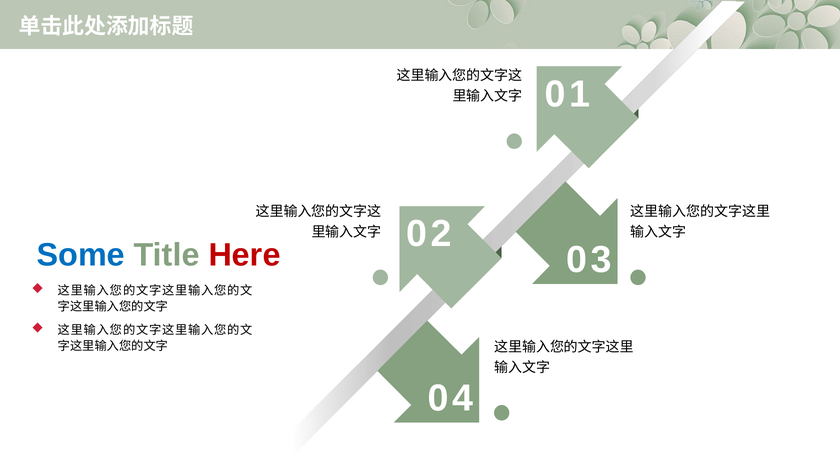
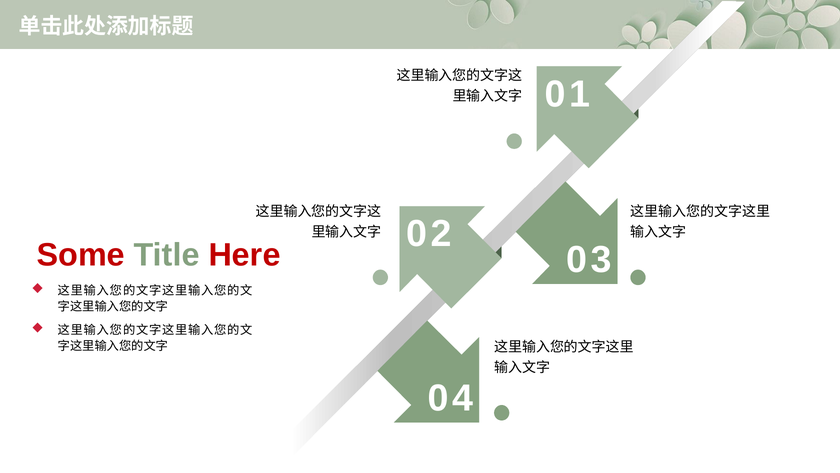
Some colour: blue -> red (81, 255)
